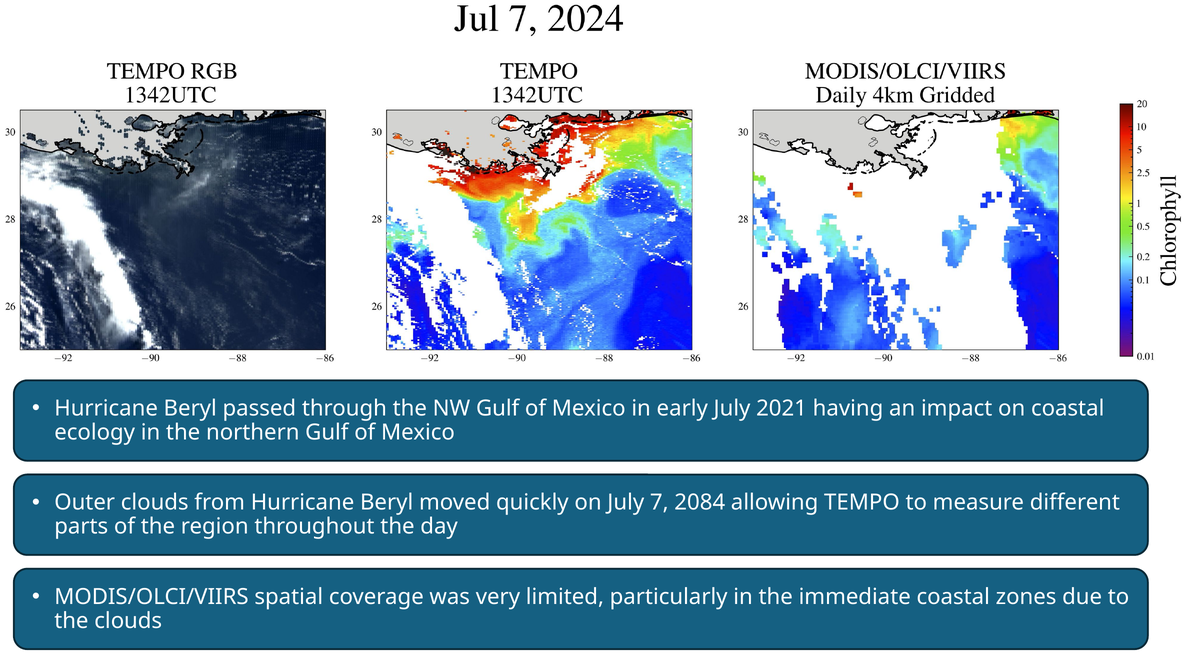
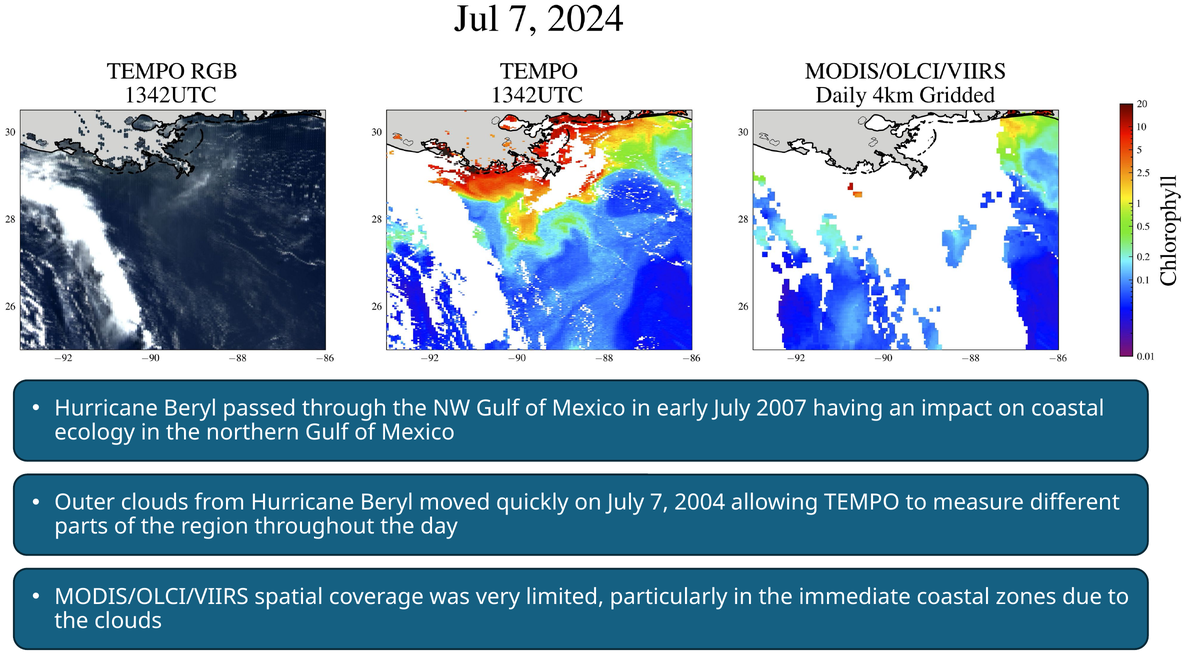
2021: 2021 -> 2007 (782, 408)
2084: 2084 -> 2004 (700, 502)
